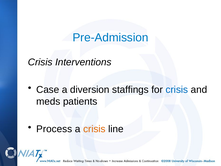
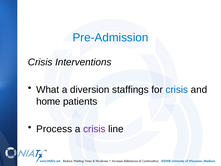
Case: Case -> What (48, 90)
meds: meds -> home (48, 101)
crisis colour: orange -> purple (94, 129)
